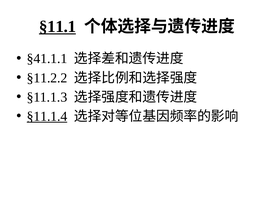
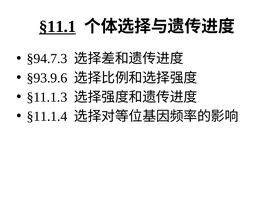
§41.1.1: §41.1.1 -> §94.7.3 (47, 58)
§11.2.2: §11.2.2 -> §93.9.6 (47, 78)
§11.1.4 underline: present -> none (47, 116)
